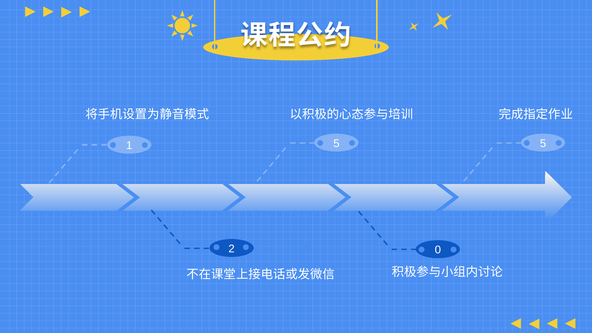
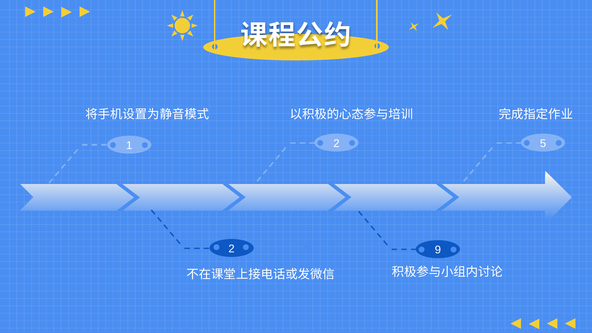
1 5: 5 -> 2 (336, 143)
0: 0 -> 9 (438, 250)
